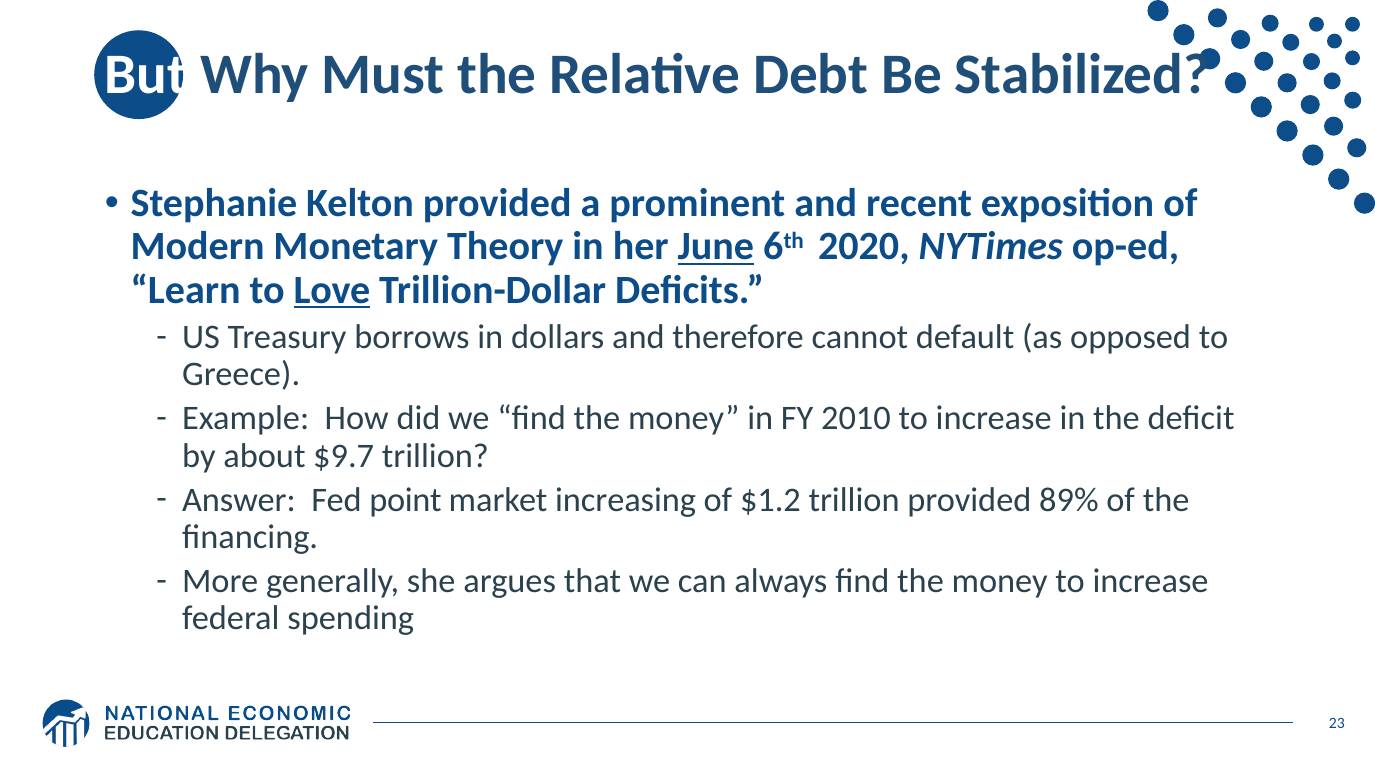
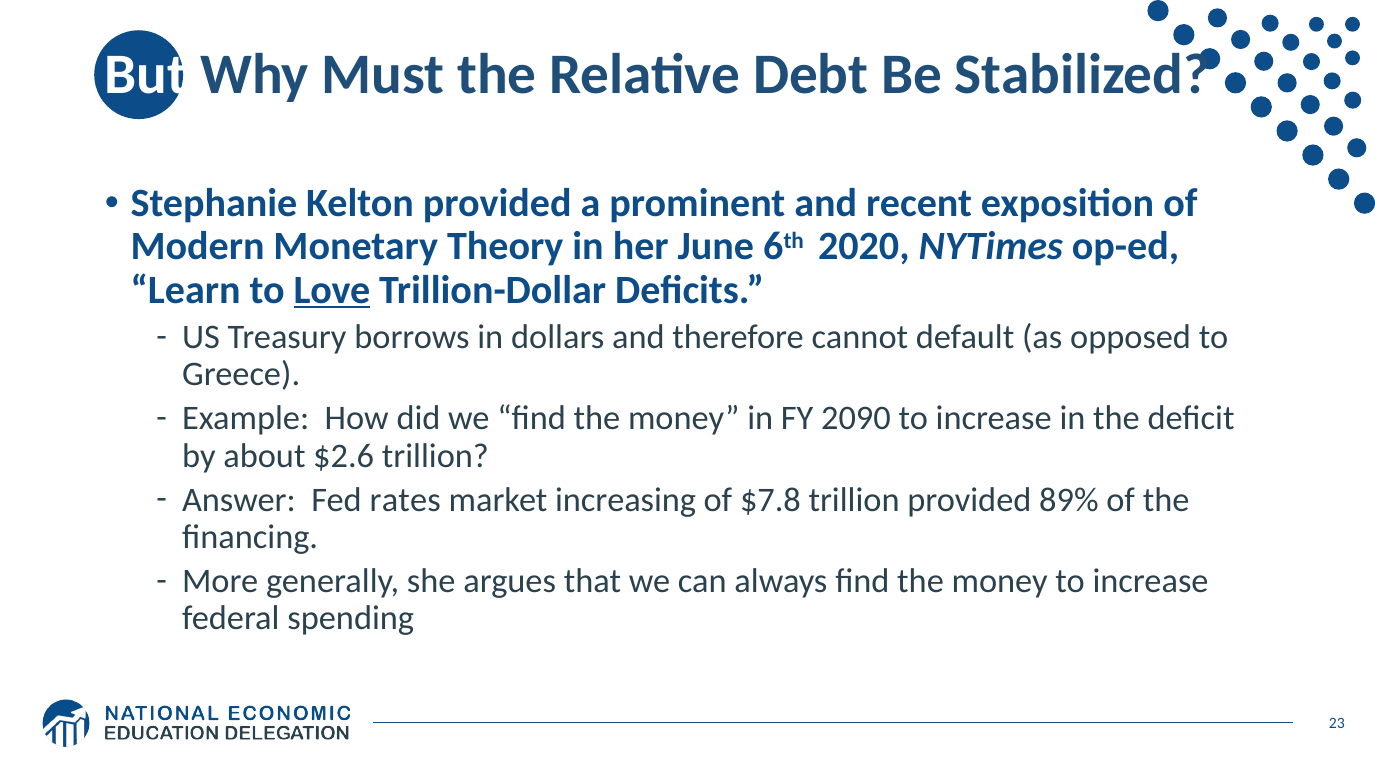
June underline: present -> none (716, 247)
2010: 2010 -> 2090 (856, 419)
$9.7: $9.7 -> $2.6 (344, 456)
point: point -> rates (405, 500)
$1.2: $1.2 -> $7.8 (770, 500)
